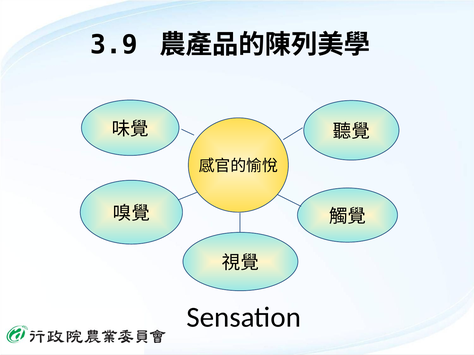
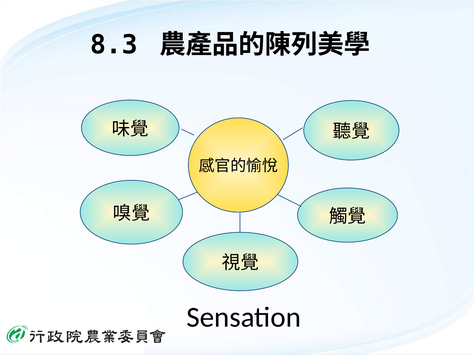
3.9: 3.9 -> 8.3 (114, 45)
